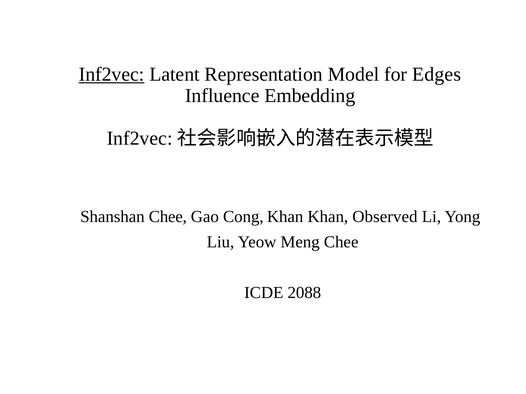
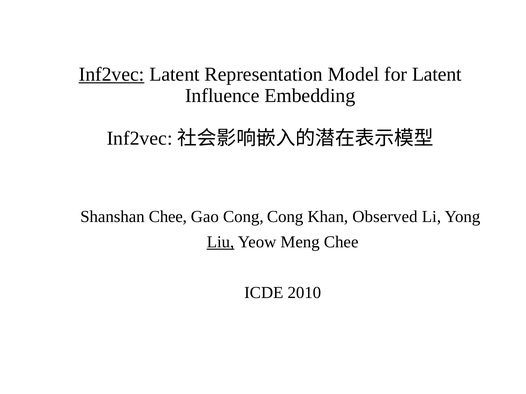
for Edges: Edges -> Latent (437, 74)
Cong Khan: Khan -> Cong (285, 217)
Liu underline: none -> present (221, 242)
2088: 2088 -> 2010 (304, 293)
